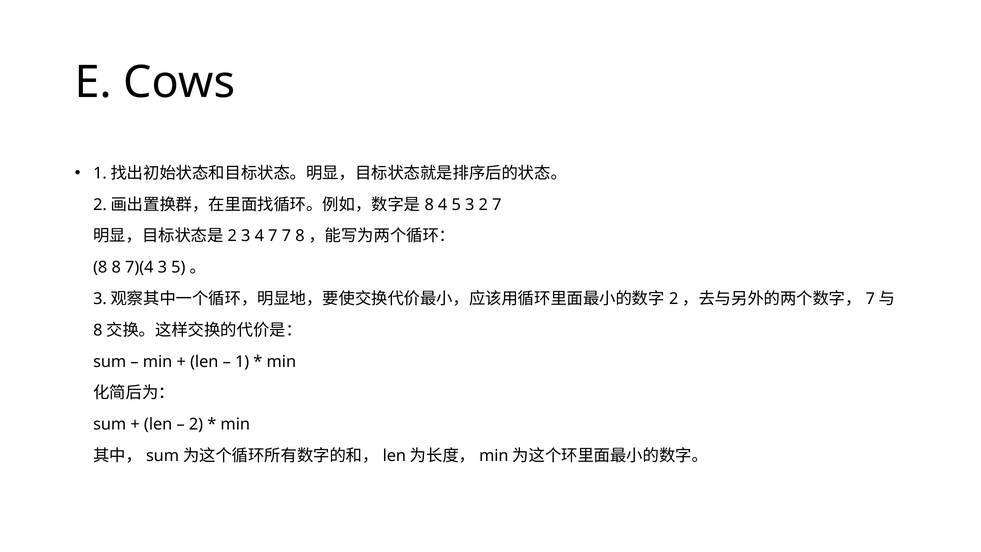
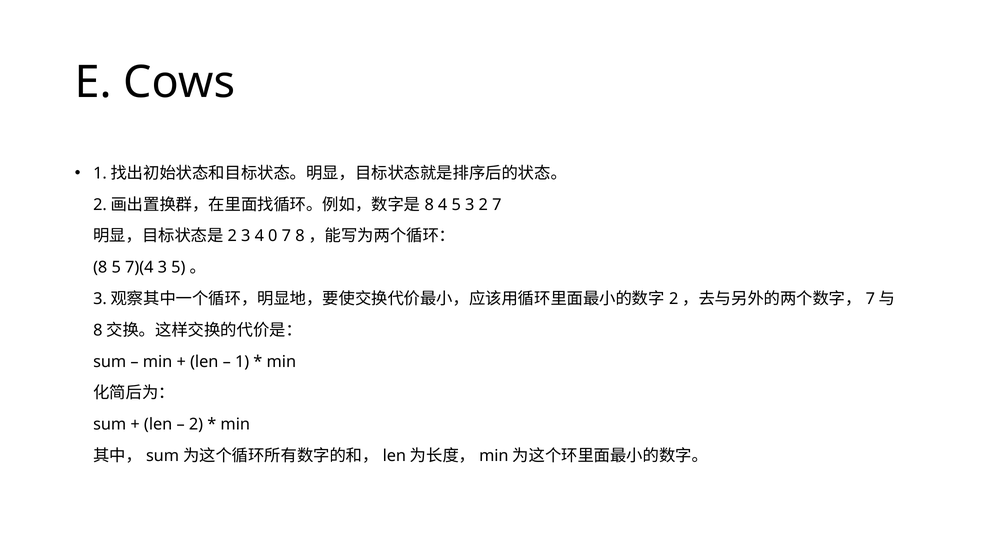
4 7: 7 -> 0 (273, 236)
8 8: 8 -> 5 (116, 267)
